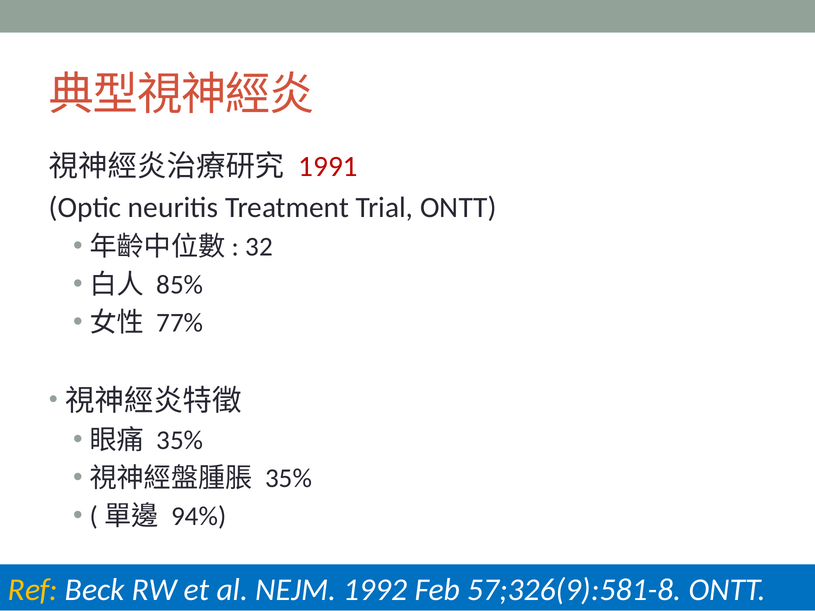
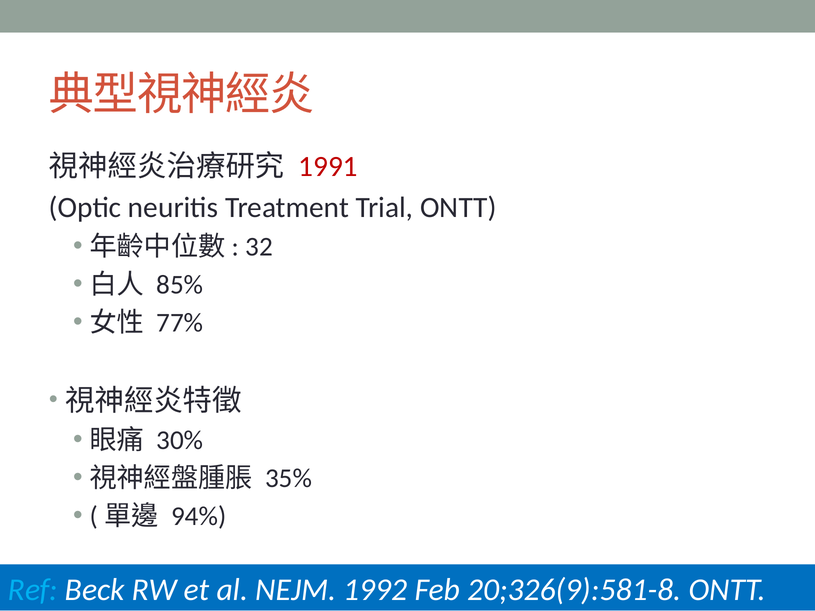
35%: 35% -> 30% (180, 440)
Ref colour: yellow -> light blue (33, 590)
57;326(9):581-8: 57;326(9):581-8 -> 20;326(9):581-8 (574, 590)
